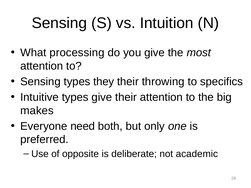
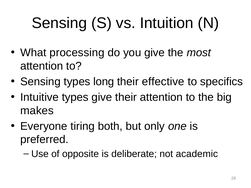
they: they -> long (104, 82)
throwing: throwing -> effective (163, 82)
need: need -> tiring (83, 126)
